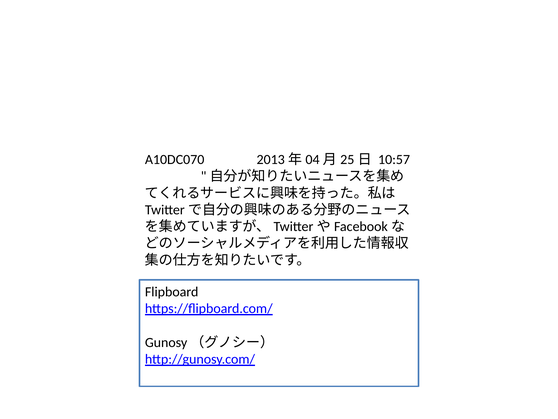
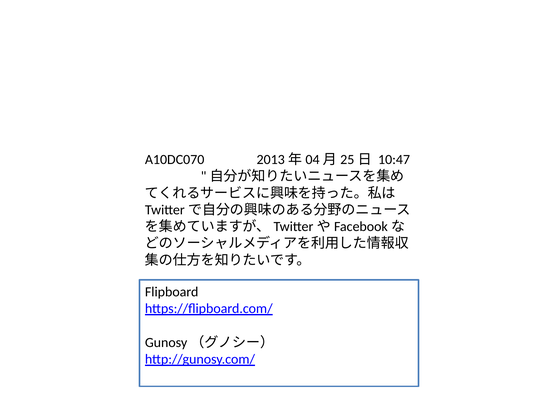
10:57: 10:57 -> 10:47 (394, 159)
